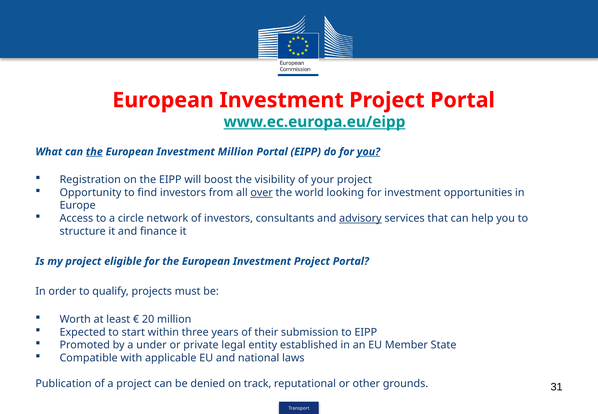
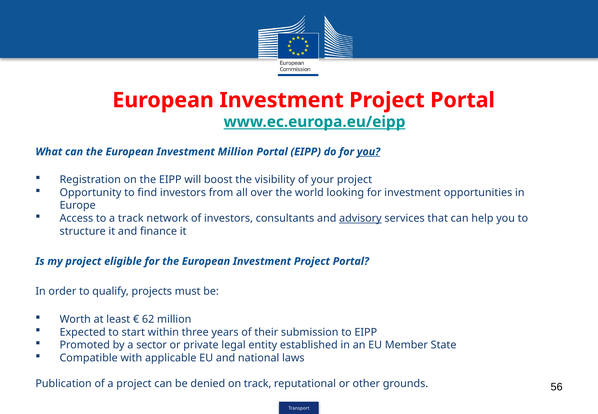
the underline: present -> none (94, 152)
over underline: present -> none (262, 193)
a circle: circle -> track (131, 218)
20: 20 -> 62 (148, 319)
under: under -> sector (152, 345)
31: 31 -> 56 (557, 387)
